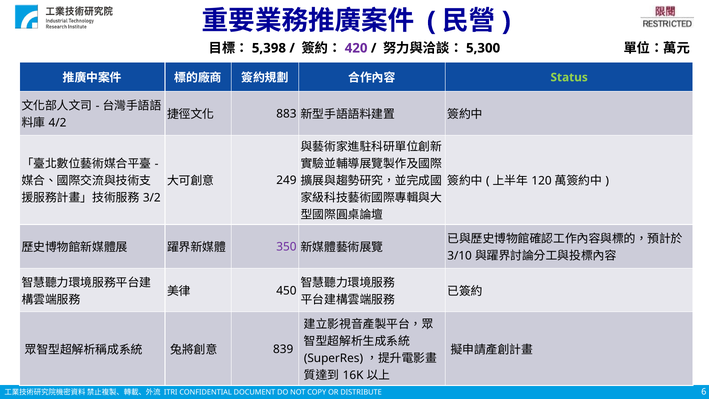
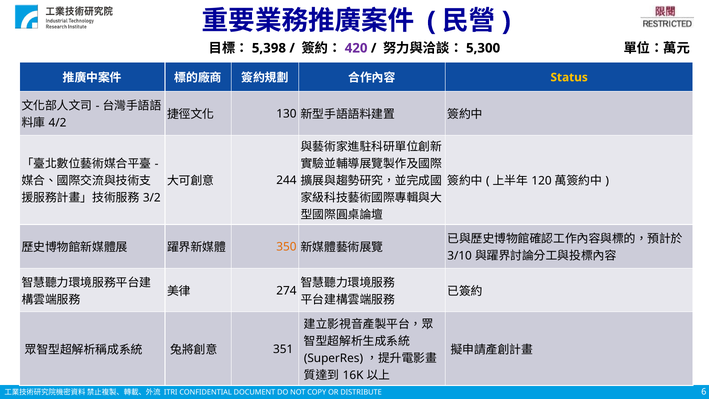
Status colour: light green -> yellow (569, 77)
883: 883 -> 130 (286, 114)
249: 249 -> 244 (286, 180)
350 colour: purple -> orange (286, 247)
450: 450 -> 274 (286, 291)
839: 839 -> 351 (283, 349)
